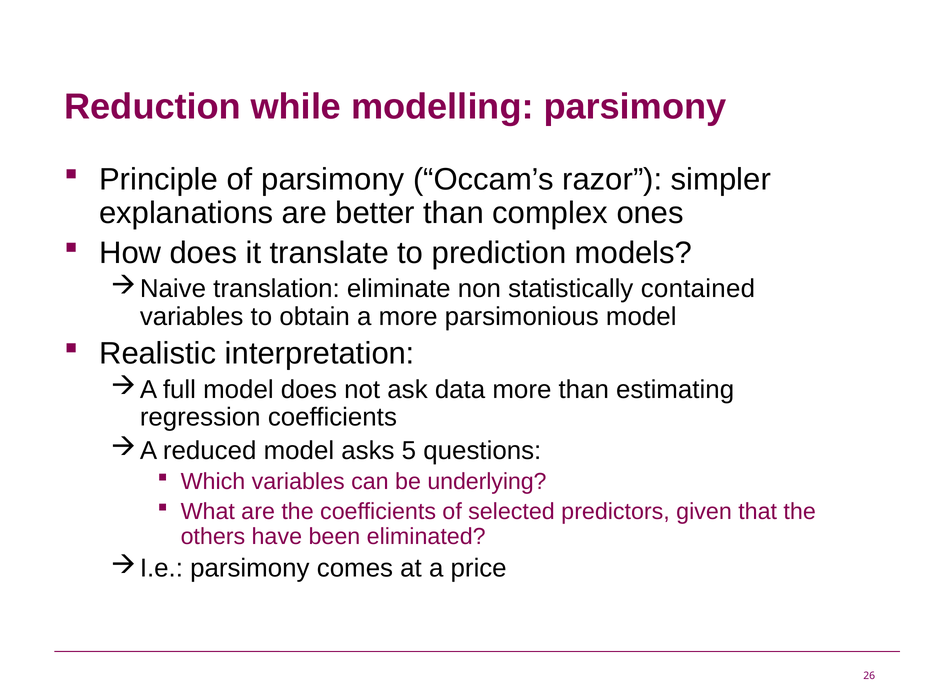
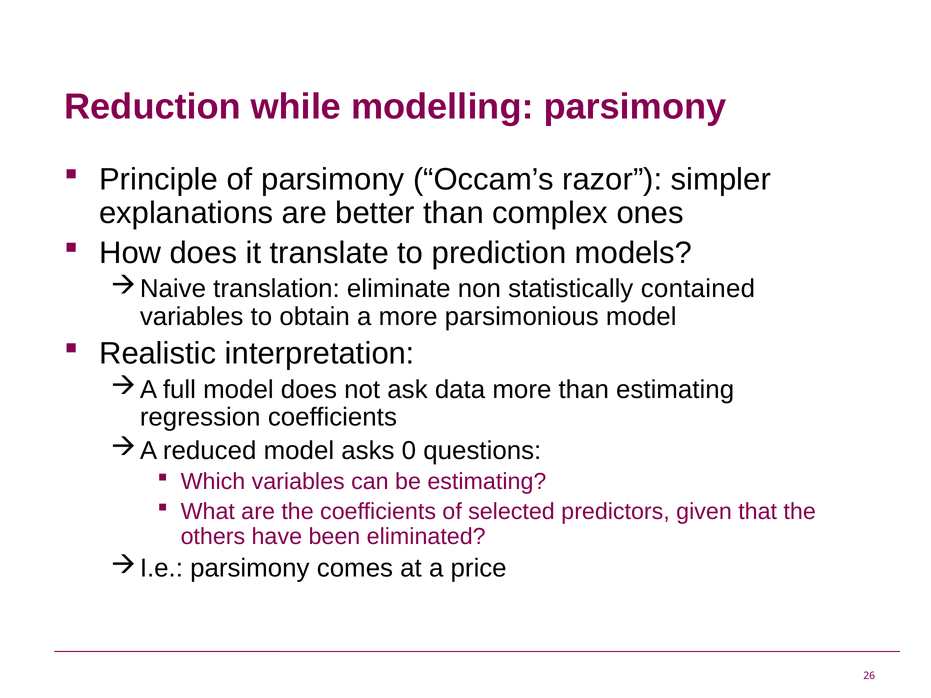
5: 5 -> 0 (409, 451)
be underlying: underlying -> estimating (487, 482)
